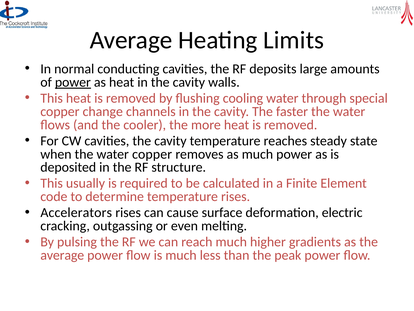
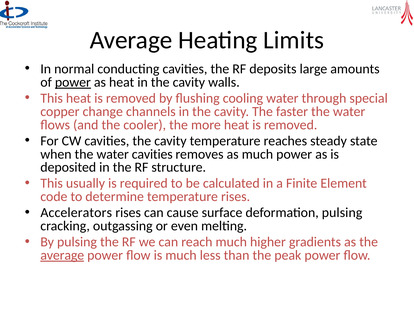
water copper: copper -> cavities (152, 154)
deformation electric: electric -> pulsing (342, 212)
average underline: none -> present (62, 255)
